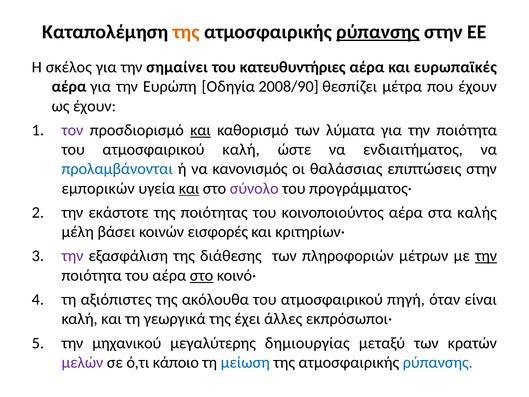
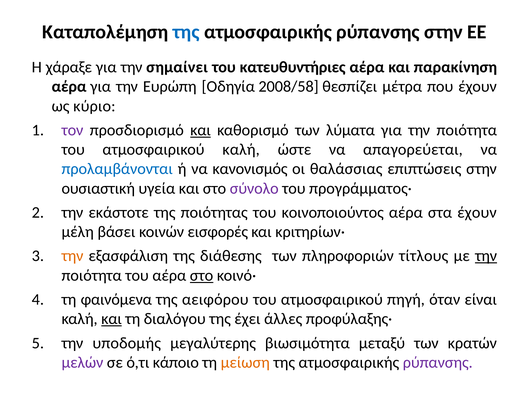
της colour: orange -> blue (186, 32)
ρύπανσης underline: present -> none (378, 32)
σκέλος: σκέλος -> χάραξε (69, 67)
ευρωπαϊκές: ευρωπαϊκές -> παρακίνηση (455, 67)
2008/90: 2008/90 -> 2008/58 (289, 87)
ως έχουν: έχουν -> κύριο (94, 106)
ενδιαιτήματος: ενδιαιτήματος -> απαγορεύεται (413, 149)
εμπορικών: εμπορικών -> ουσιαστική (98, 188)
και underline: present -> none (189, 188)
στα καλής: καλής -> έχουν (477, 212)
την colour: purple -> orange (72, 256)
μέτρων: μέτρων -> τίτλους (424, 256)
αξιόπιστες: αξιόπιστες -> φαινόμενα (116, 299)
ακόλουθα: ακόλουθα -> αειφόρου (215, 299)
και underline: none -> present (111, 319)
γεωργικά: γεωργικά -> διαλόγου (175, 319)
εκπρόσωποι·: εκπρόσωποι· -> προφύλαξης· (349, 319)
μηχανικού: μηχανικού -> υποδομής (127, 343)
δημιουργίας: δημιουργίας -> βιωσιμότητα (307, 343)
μείωση colour: blue -> orange (245, 362)
ρύπανσης colour: blue -> purple (438, 362)
